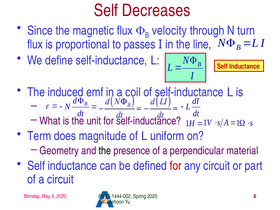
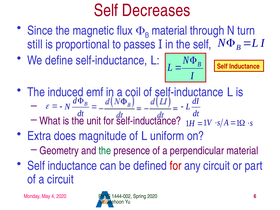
velocity: velocity -> material (169, 31)
flux: flux -> still (35, 44)
the line: line -> self (202, 44)
Term: Term -> Extra (39, 136)
the colour: black -> green (105, 151)
